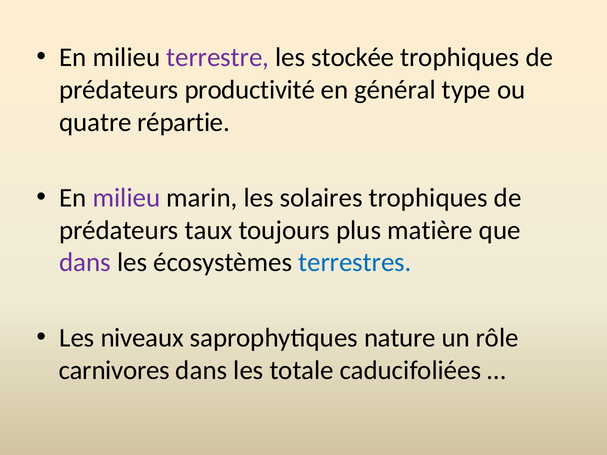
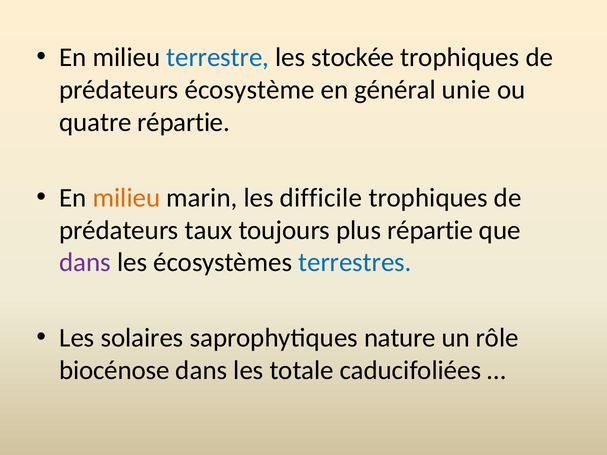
terrestre colour: purple -> blue (218, 58)
productivité: productivité -> écosystème (250, 90)
type: type -> unie (466, 90)
milieu colour: purple -> orange (126, 198)
solaires: solaires -> difficile (321, 198)
plus matière: matière -> répartie (430, 230)
niveaux: niveaux -> solaires (142, 338)
carnivores: carnivores -> biocénose (114, 371)
